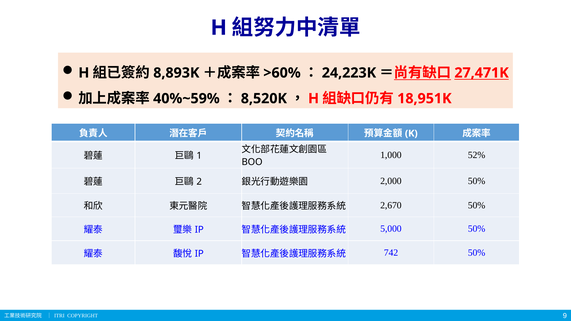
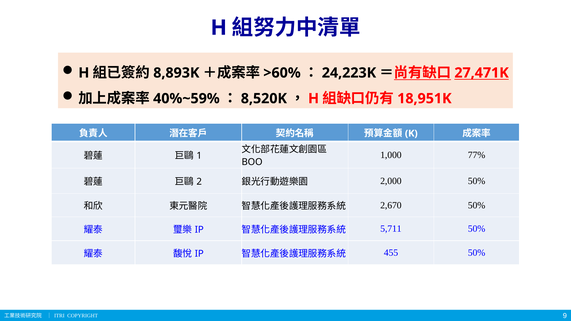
52%: 52% -> 77% (477, 155)
5,000: 5,000 -> 5,711 (391, 229)
742: 742 -> 455 (391, 253)
